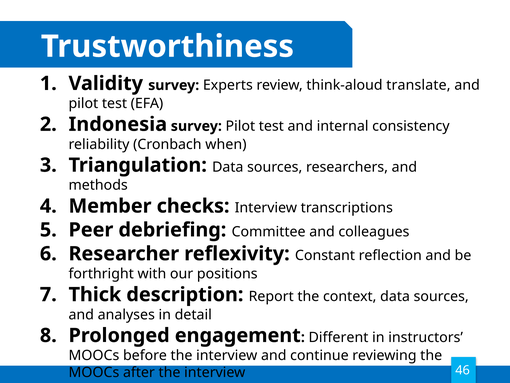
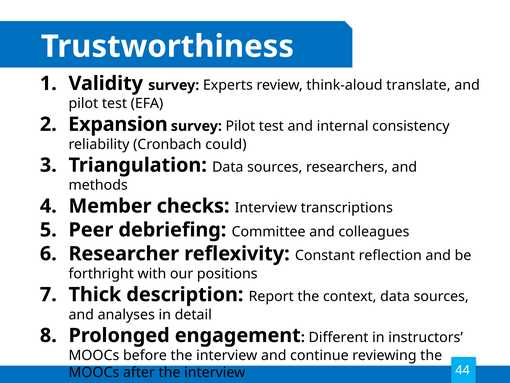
Indonesia: Indonesia -> Expansion (118, 124)
when: when -> could (226, 144)
46: 46 -> 44 (463, 370)
